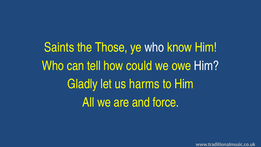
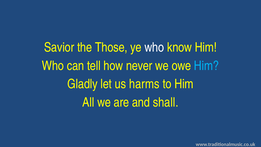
Saints: Saints -> Savior (59, 47)
could: could -> never (139, 66)
Him colour: white -> light blue (206, 66)
force: force -> shall (166, 102)
